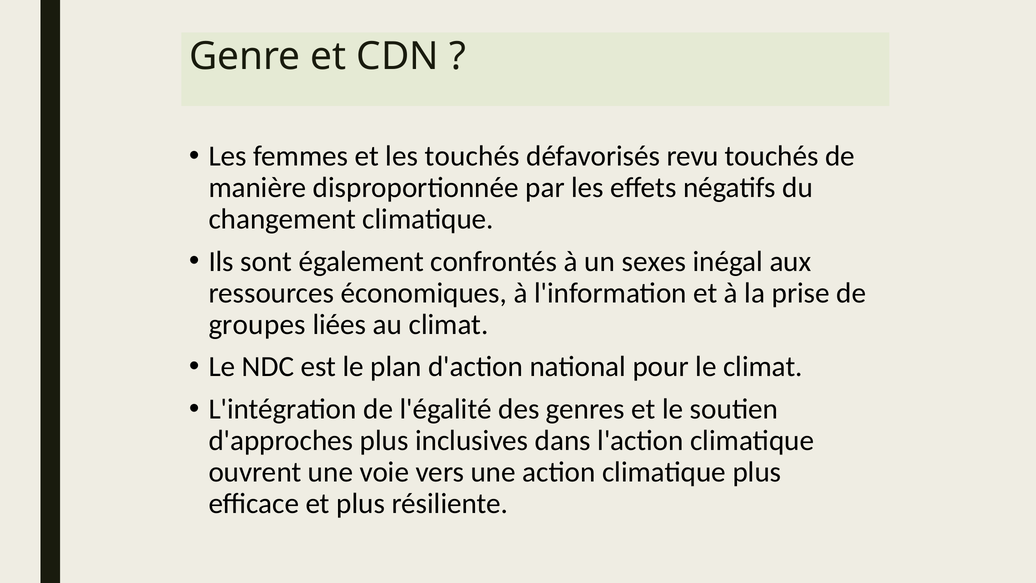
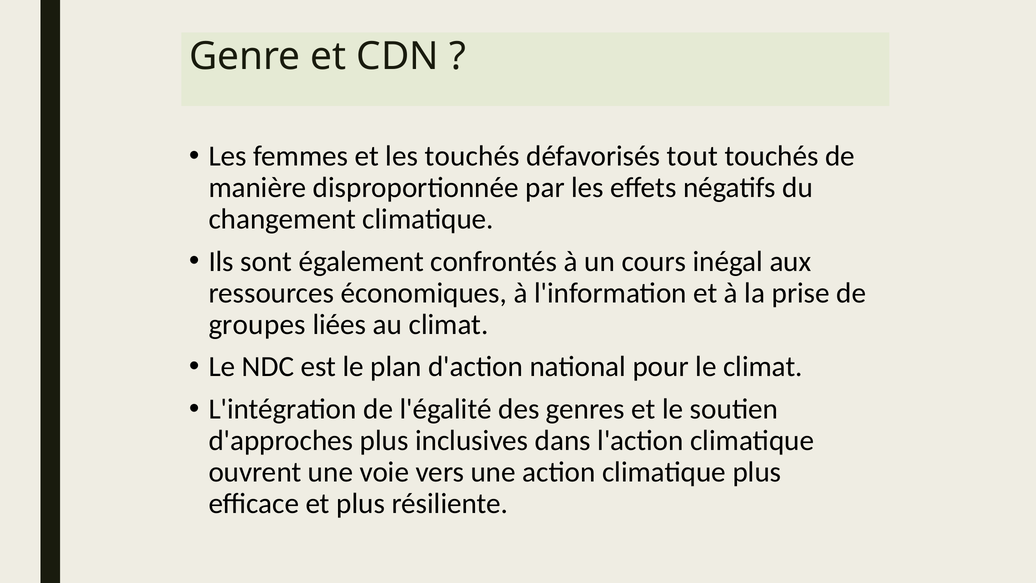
revu: revu -> tout (692, 156)
sexes: sexes -> cours (654, 261)
